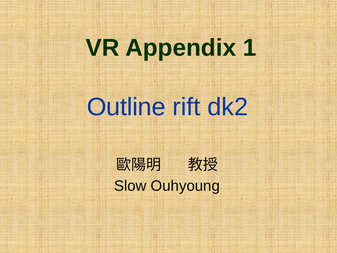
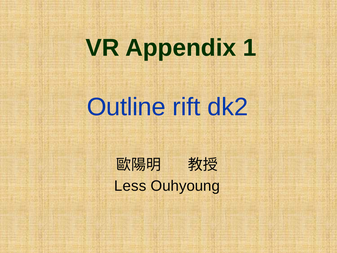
Slow: Slow -> Less (130, 186)
